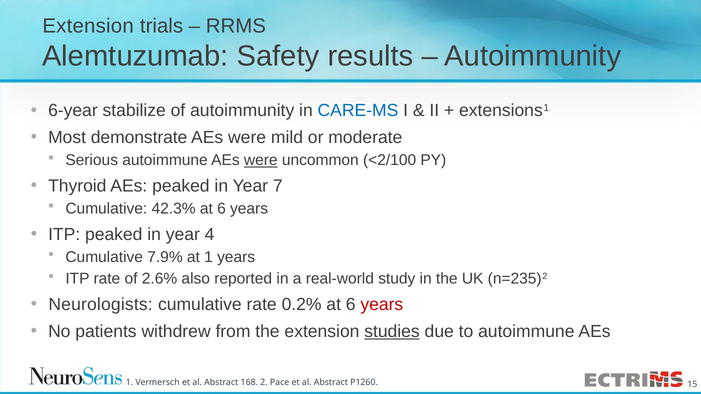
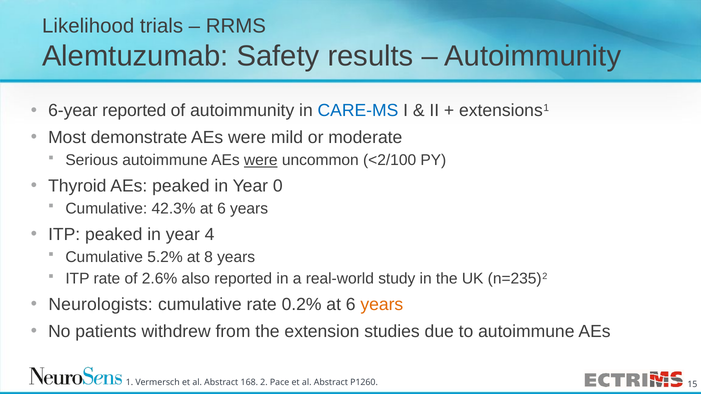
Extension: Extension -> Likelihood (88, 26)
6-year stabilize: stabilize -> reported (134, 111)
7: 7 -> 0 (278, 186)
7.9%: 7.9% -> 5.2% (165, 257)
at 1: 1 -> 8 (209, 257)
years colour: red -> orange (382, 305)
studies underline: present -> none (392, 332)
